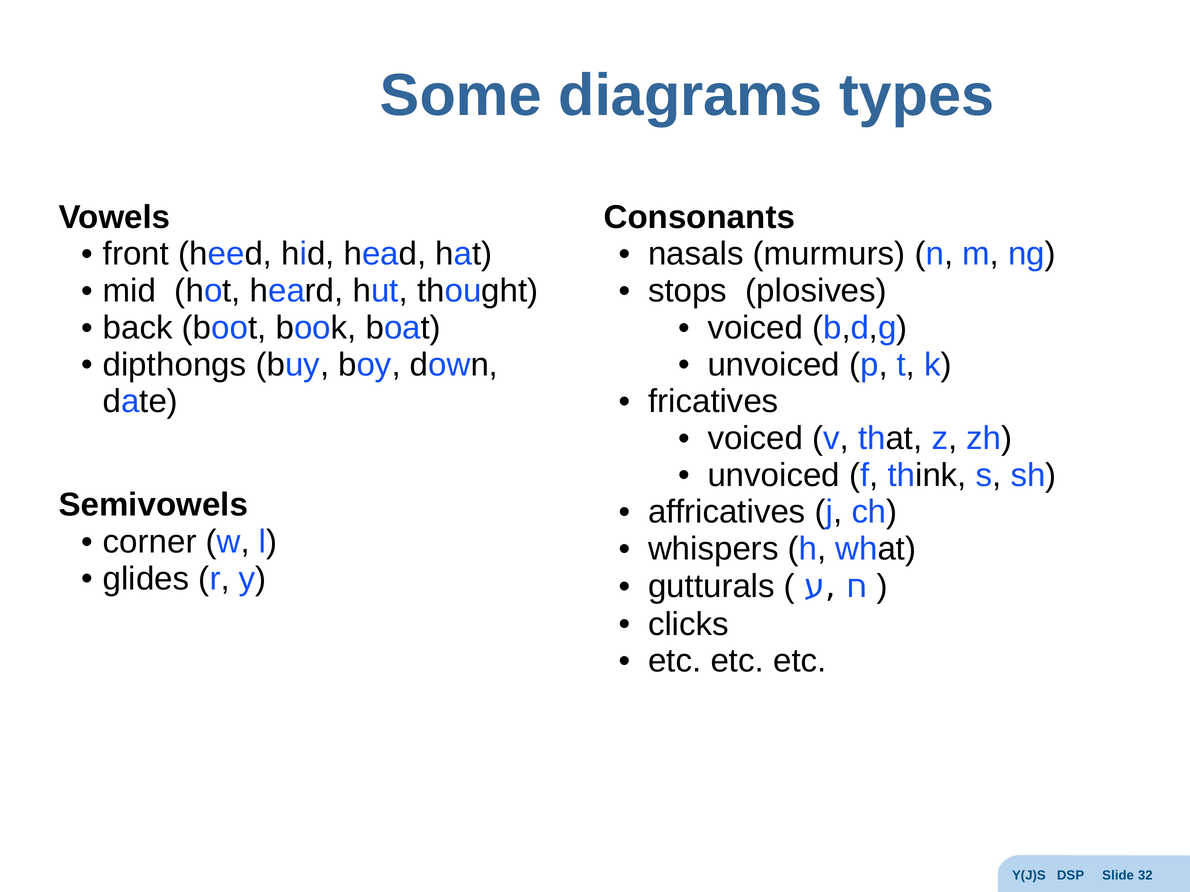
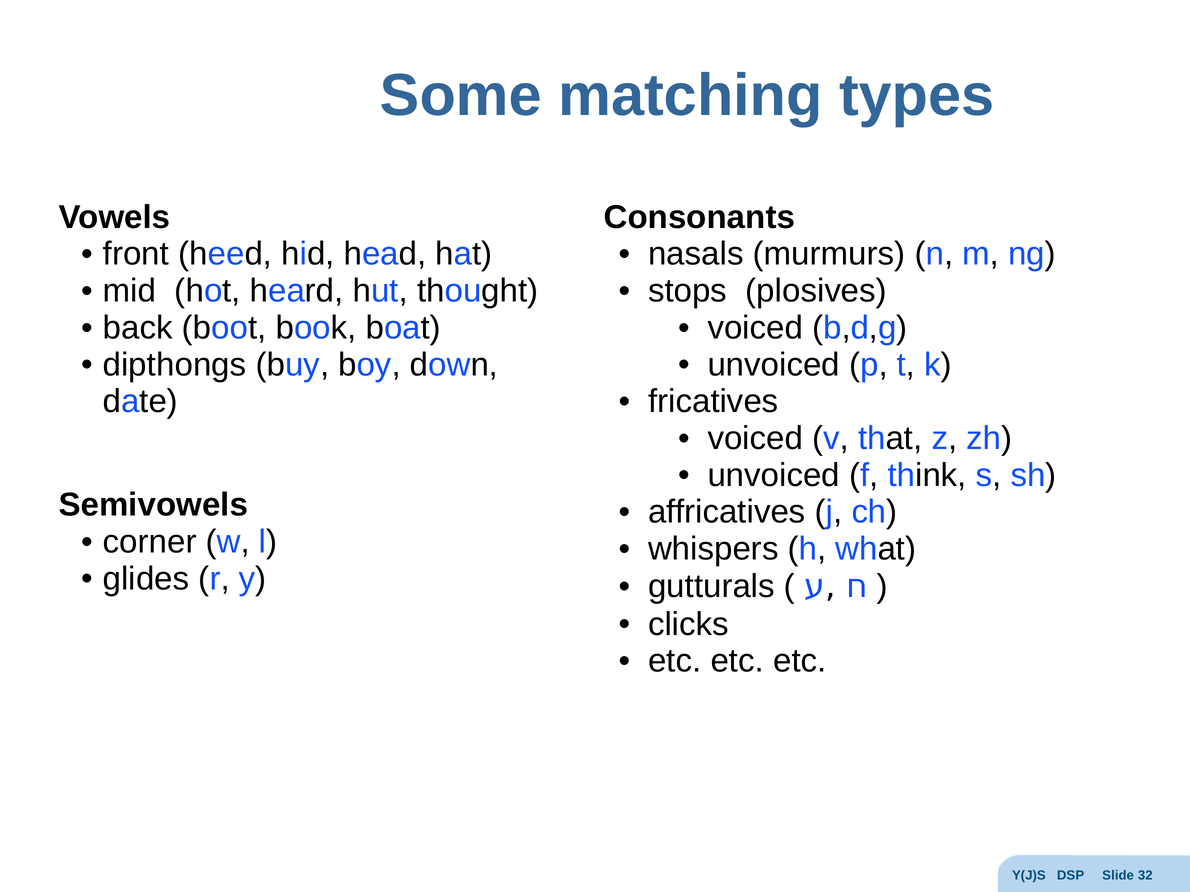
diagrams: diagrams -> matching (690, 95)
